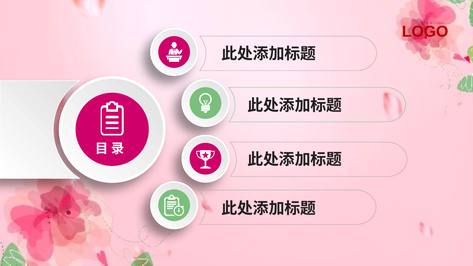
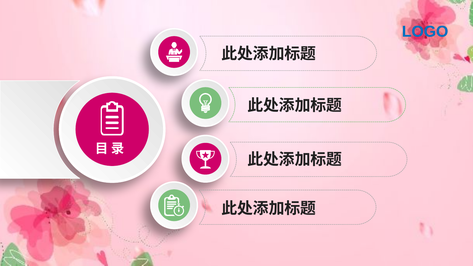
LOGO colour: red -> blue (425, 32)
